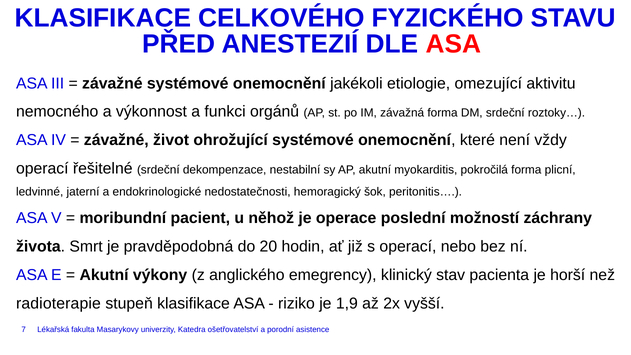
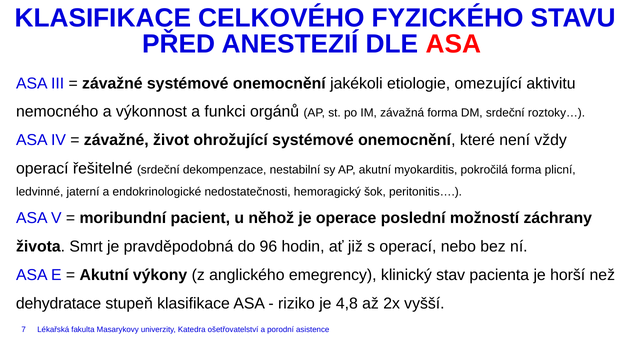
20: 20 -> 96 (268, 247)
radioterapie: radioterapie -> dehydratace (59, 303)
1,9: 1,9 -> 4,8 (347, 303)
